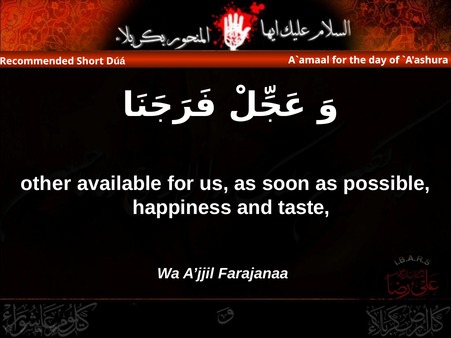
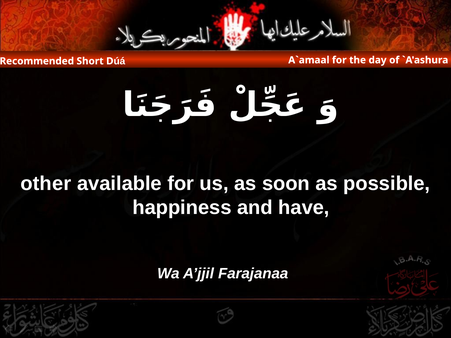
taste: taste -> have (304, 208)
